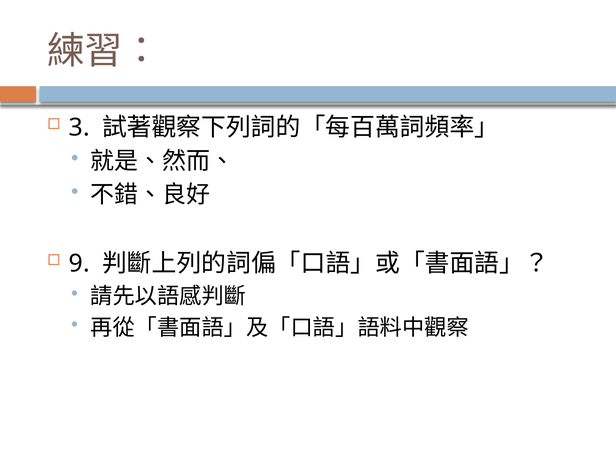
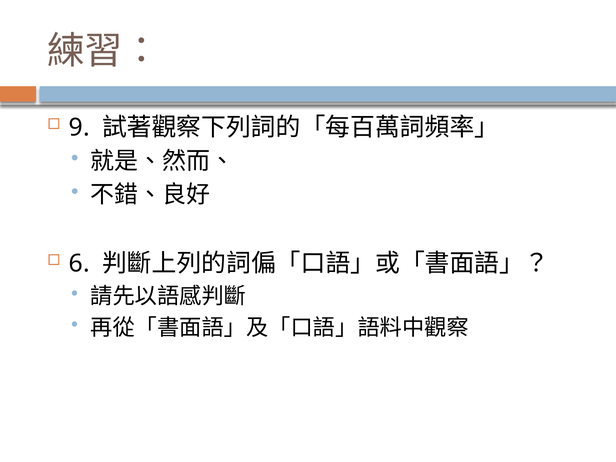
3: 3 -> 9 (79, 127)
9: 9 -> 6 (79, 264)
